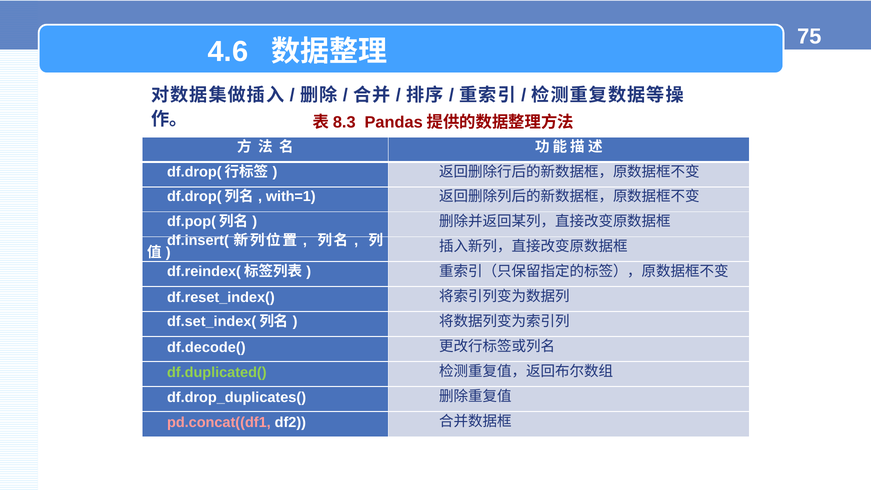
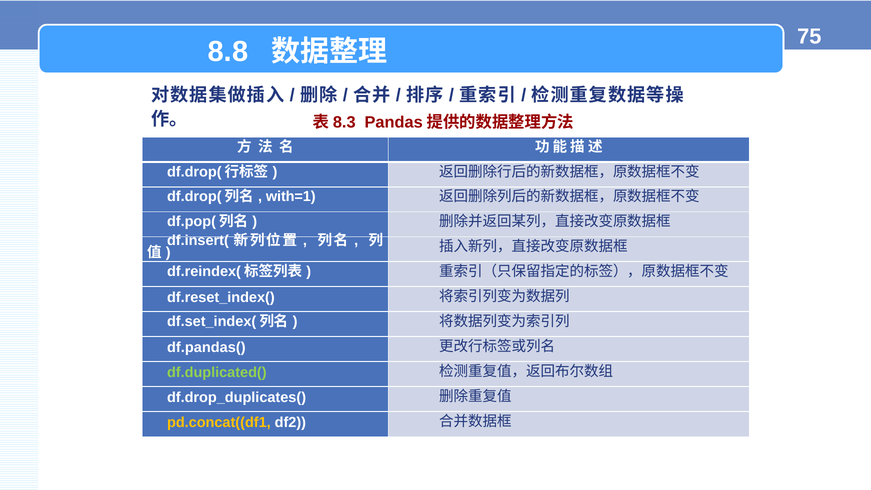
4.6: 4.6 -> 8.8 (228, 52)
df.decode(: df.decode( -> df.pandas( (206, 347)
pd.concat((df1 colour: pink -> yellow (219, 422)
